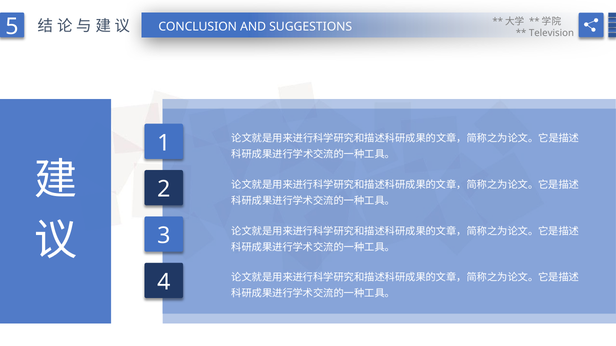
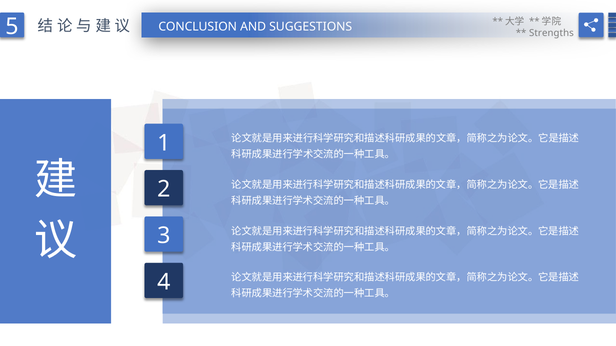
Television: Television -> Strengths (551, 33)
